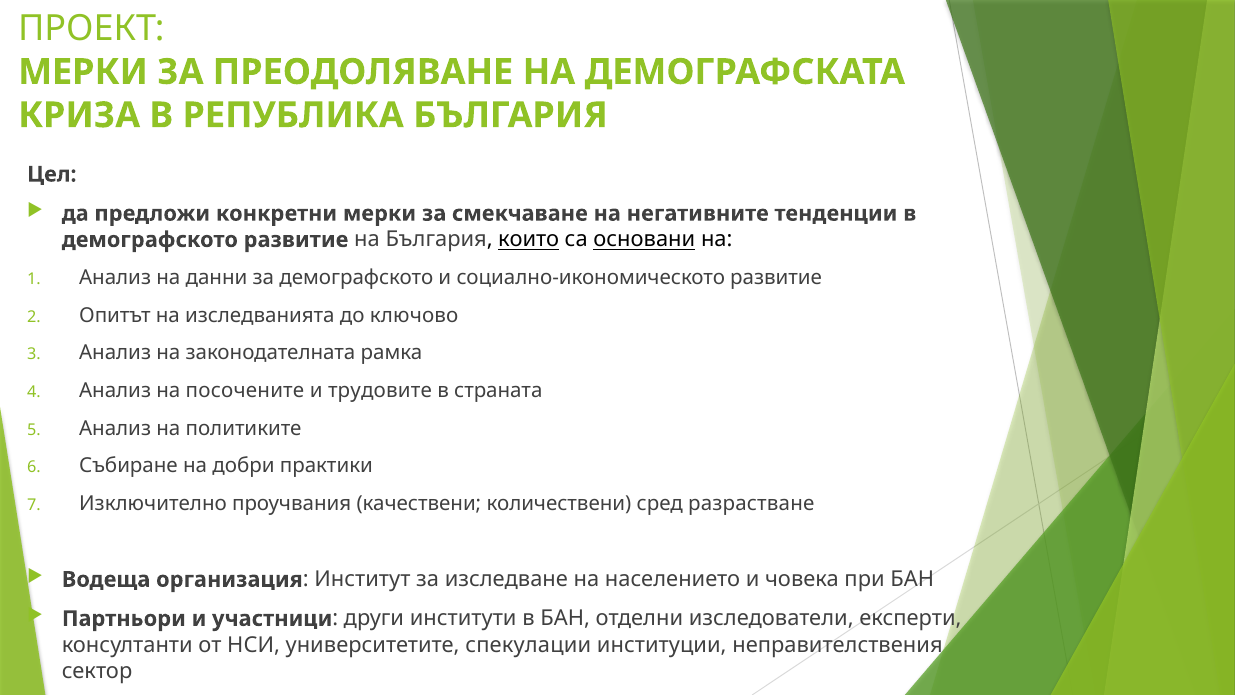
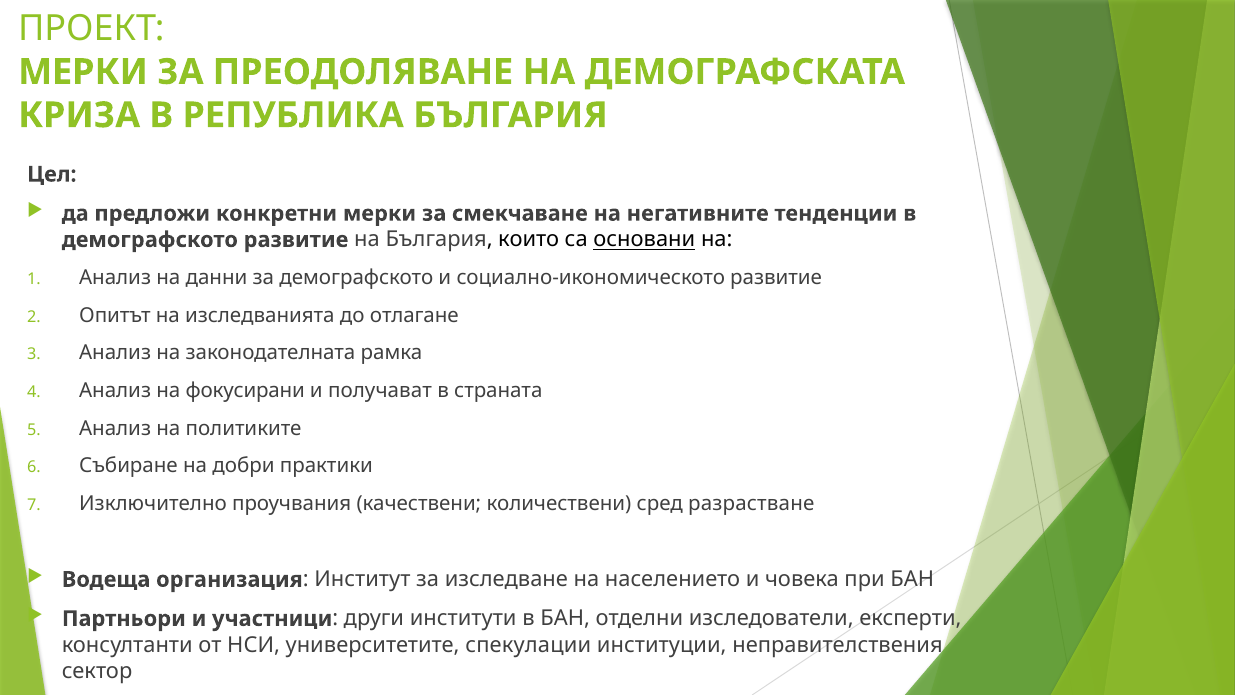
които underline: present -> none (529, 240)
ключово: ключово -> отлагане (414, 315)
посочените: посочените -> фокусирани (245, 391)
трудовите: трудовите -> получават (380, 391)
